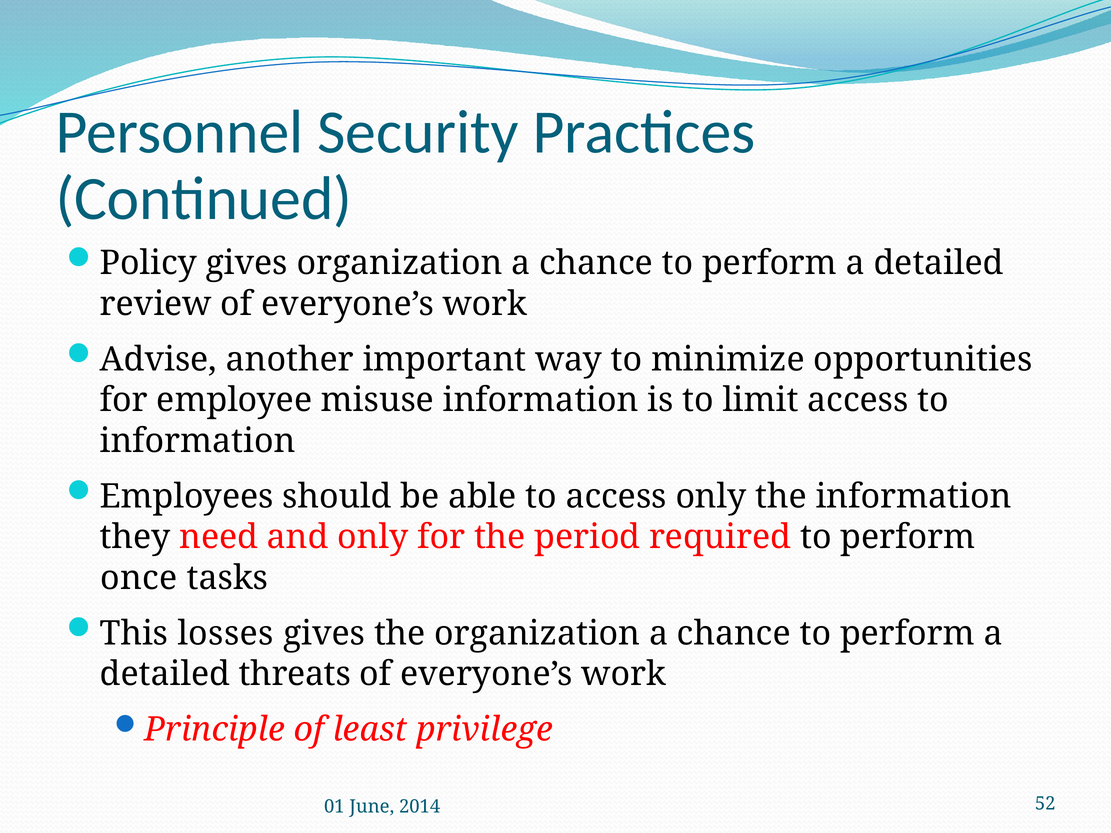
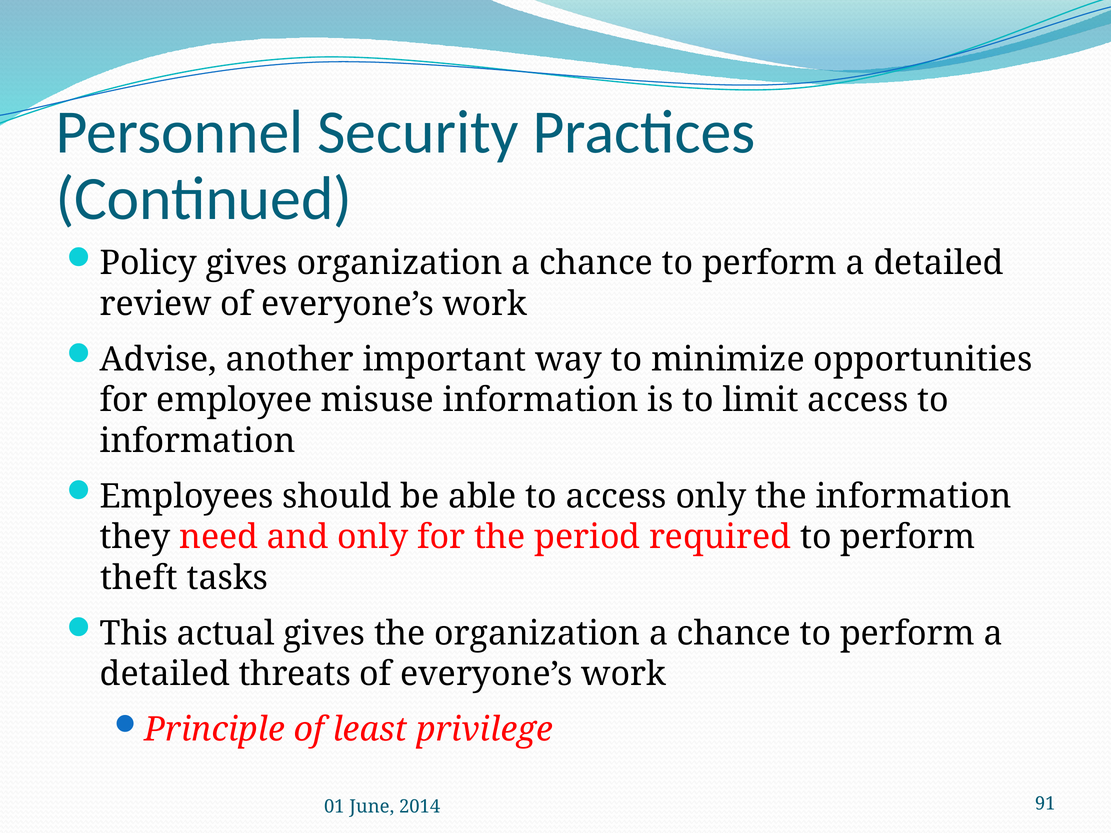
once: once -> theft (139, 578)
losses: losses -> actual (226, 634)
52: 52 -> 91 (1045, 804)
